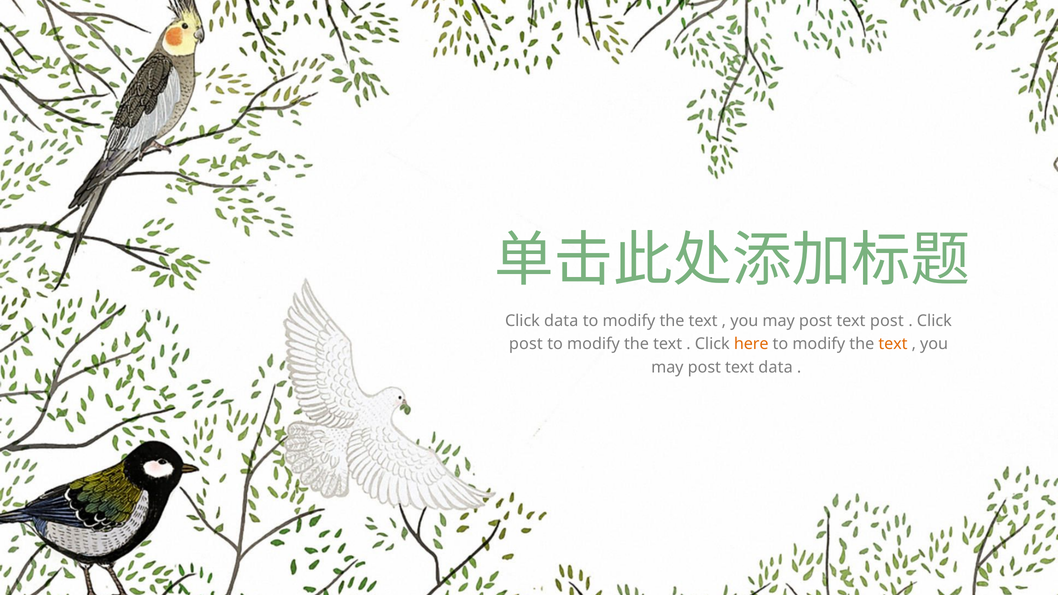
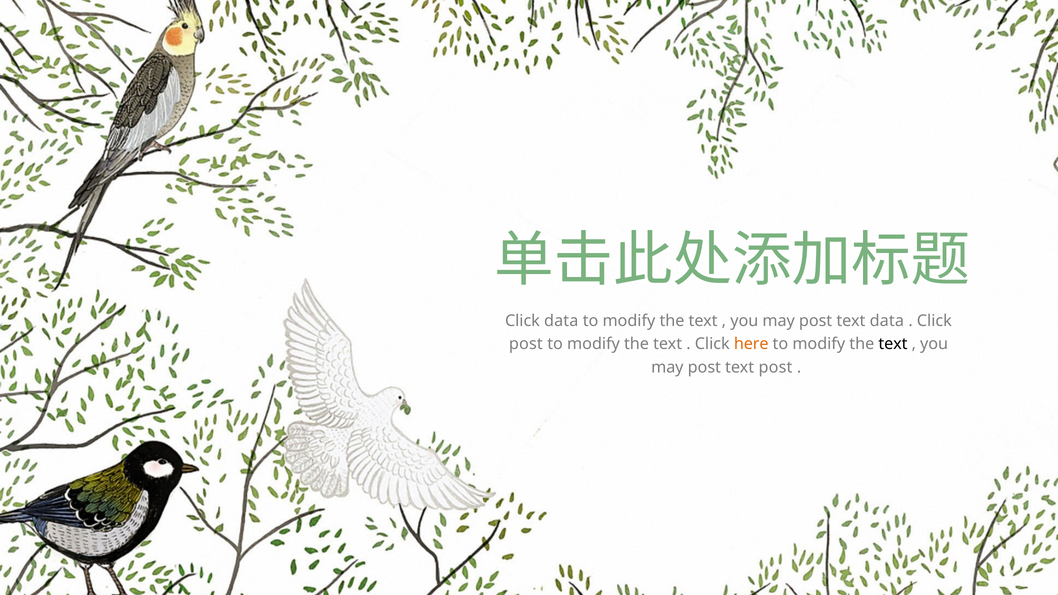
text post: post -> data (887, 321)
text colour: orange -> black (893, 344)
text data: data -> post (776, 367)
